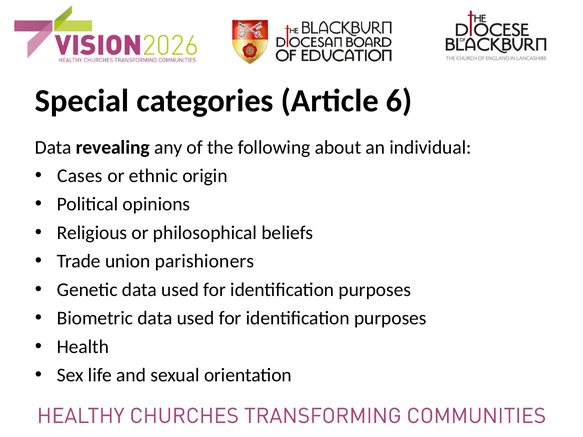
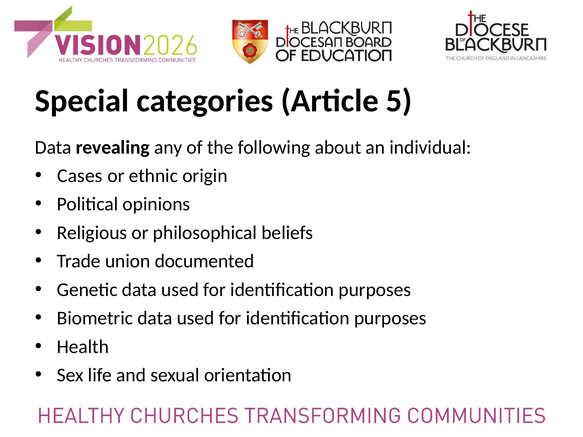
6: 6 -> 5 (399, 101)
parishioners: parishioners -> documented (205, 261)
